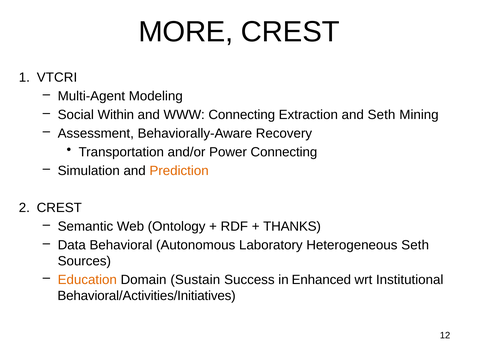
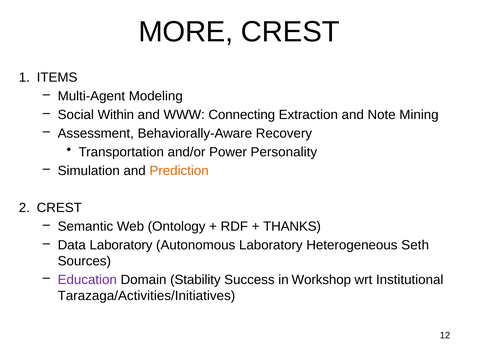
VTCRI: VTCRI -> ITEMS (57, 78)
and Seth: Seth -> Note (382, 115)
Power Connecting: Connecting -> Personality (284, 152)
Data Behavioral: Behavioral -> Laboratory (121, 245)
Education colour: orange -> purple (87, 280)
Sustain: Sustain -> Stability (195, 280)
Enhanced: Enhanced -> Workshop (321, 280)
Behavioral/Activities/Initiatives: Behavioral/Activities/Initiatives -> Tarazaga/Activities/Initiatives (146, 296)
